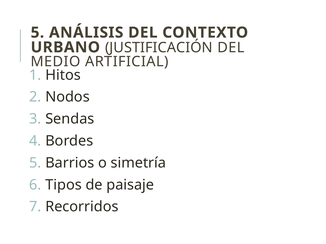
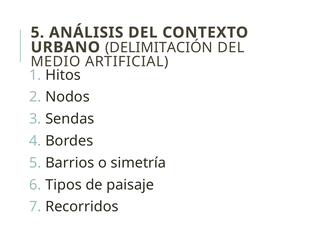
JUSTIFICACIÓN: JUSTIFICACIÓN -> DELIMITACIÓN (159, 48)
